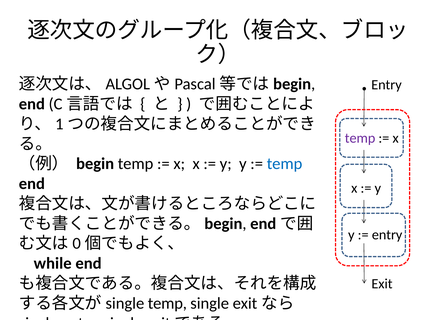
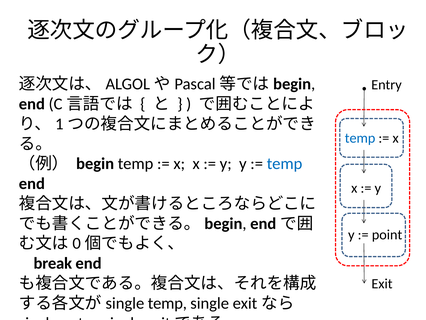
temp colour: purple -> blue (360, 138)
entry: entry -> point (387, 235)
while: while -> break (53, 263)
